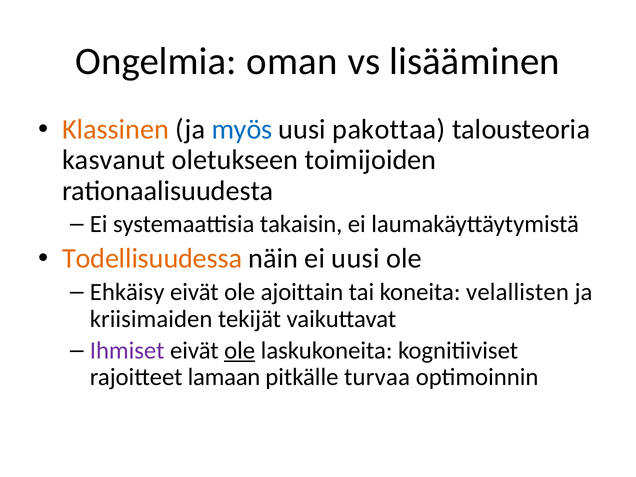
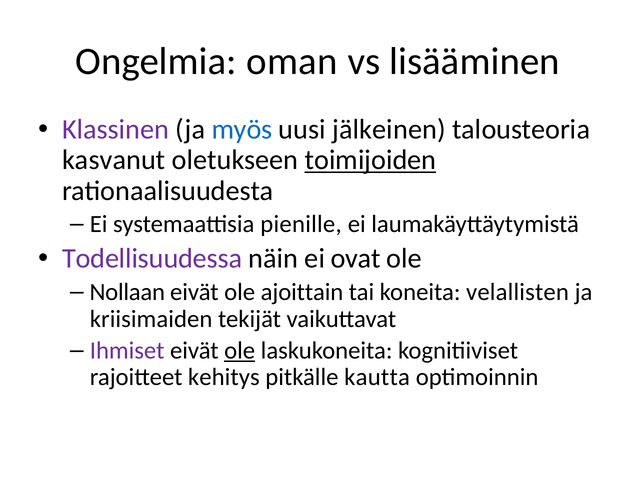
Klassinen colour: orange -> purple (116, 130)
pakottaa: pakottaa -> jälkeinen (389, 130)
toimijoiden underline: none -> present (370, 160)
takaisin: takaisin -> pienille (301, 224)
Todellisuudessa colour: orange -> purple (152, 259)
ei uusi: uusi -> ovat (356, 259)
Ehkäisy: Ehkäisy -> Nollaan (127, 292)
lamaan: lamaan -> kehitys (224, 377)
turvaa: turvaa -> kautta (377, 377)
